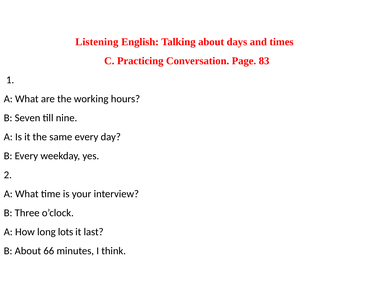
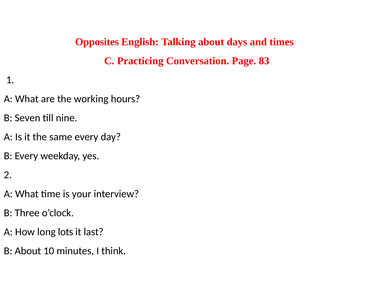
Listening: Listening -> Opposites (97, 42)
66: 66 -> 10 (49, 251)
